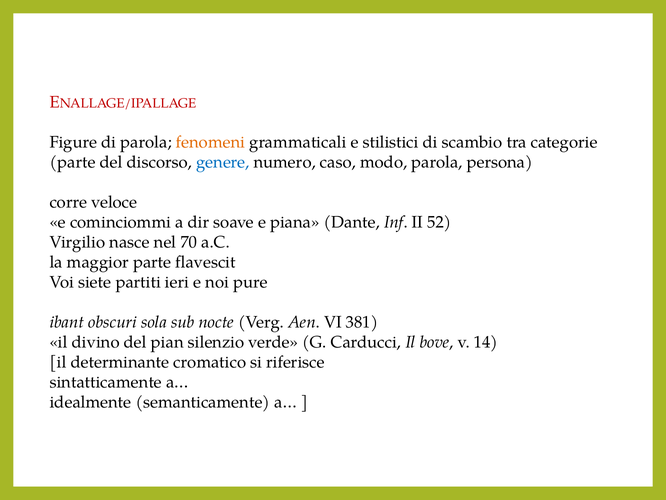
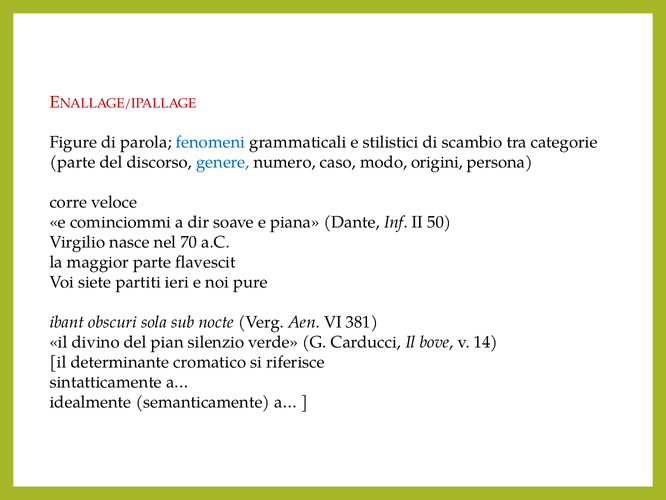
fenomeni colour: orange -> blue (210, 142)
modo parola: parola -> origini (437, 162)
52: 52 -> 50 (439, 222)
